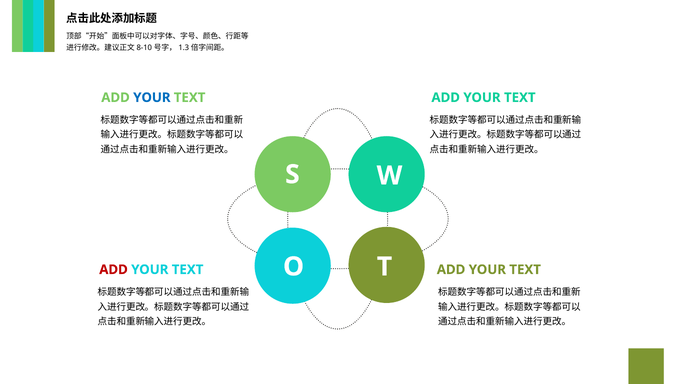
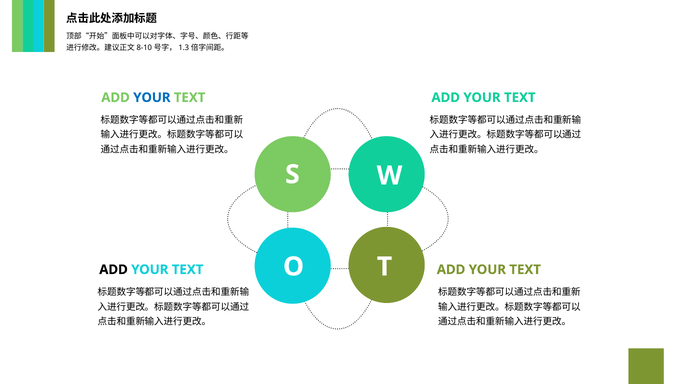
ADD colour: red -> black (114, 270)
